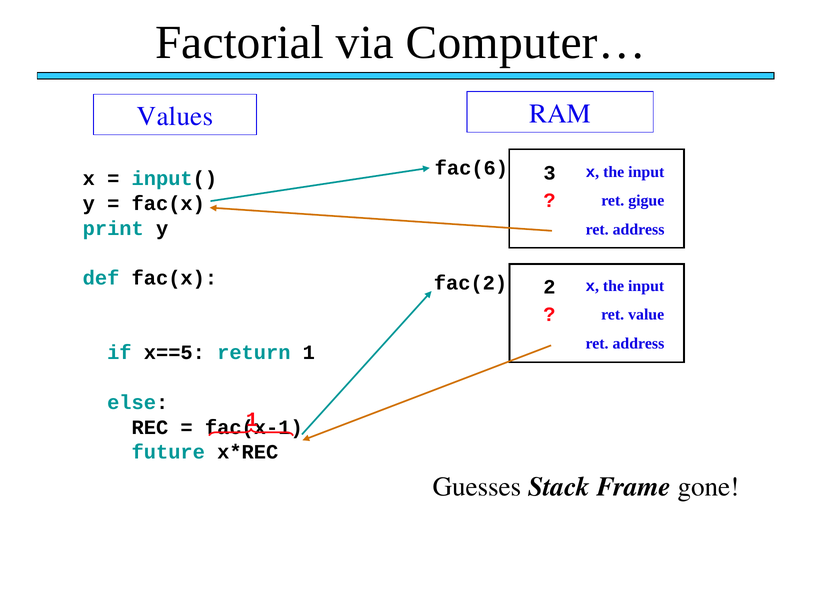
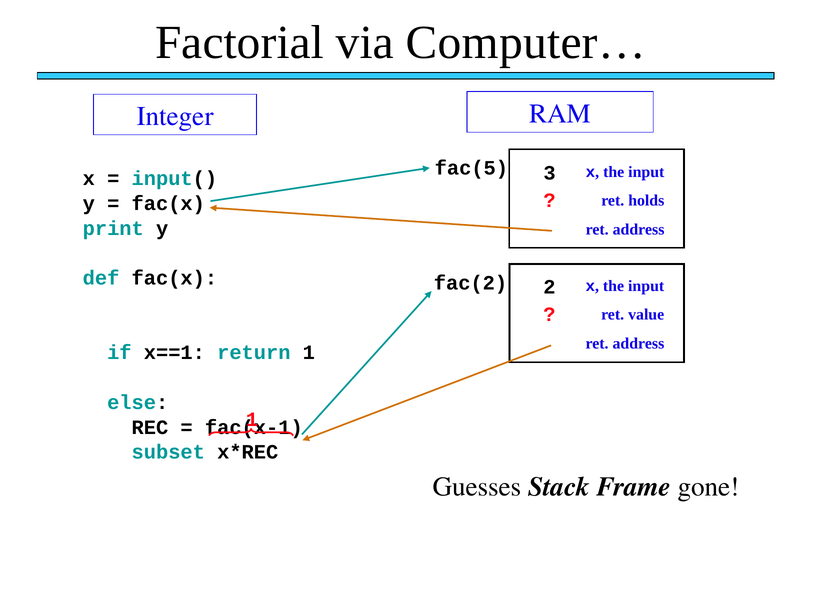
Values: Values -> Integer (175, 116)
fac(6: fac(6 -> fac(5 (471, 168)
gigue: gigue -> holds (646, 201)
x==5: x==5 -> x==1 (174, 353)
future: future -> subset (168, 452)
